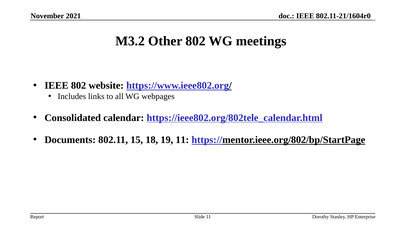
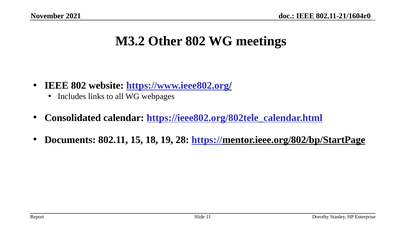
19 11: 11 -> 28 (182, 140)
